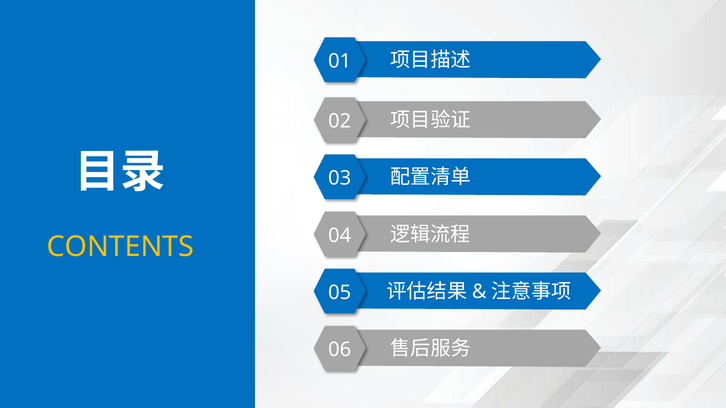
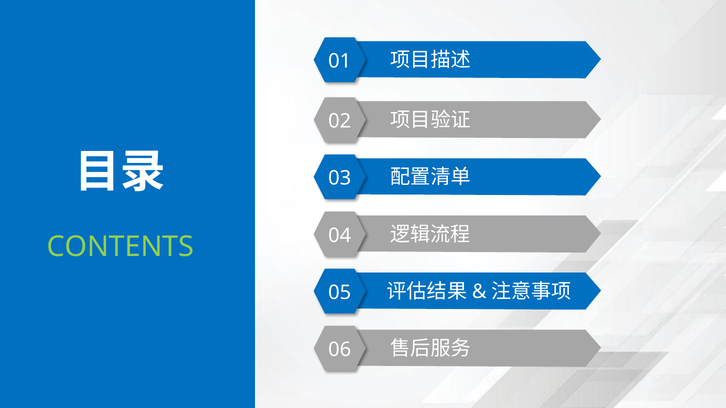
CONTENTS colour: yellow -> light green (120, 247)
